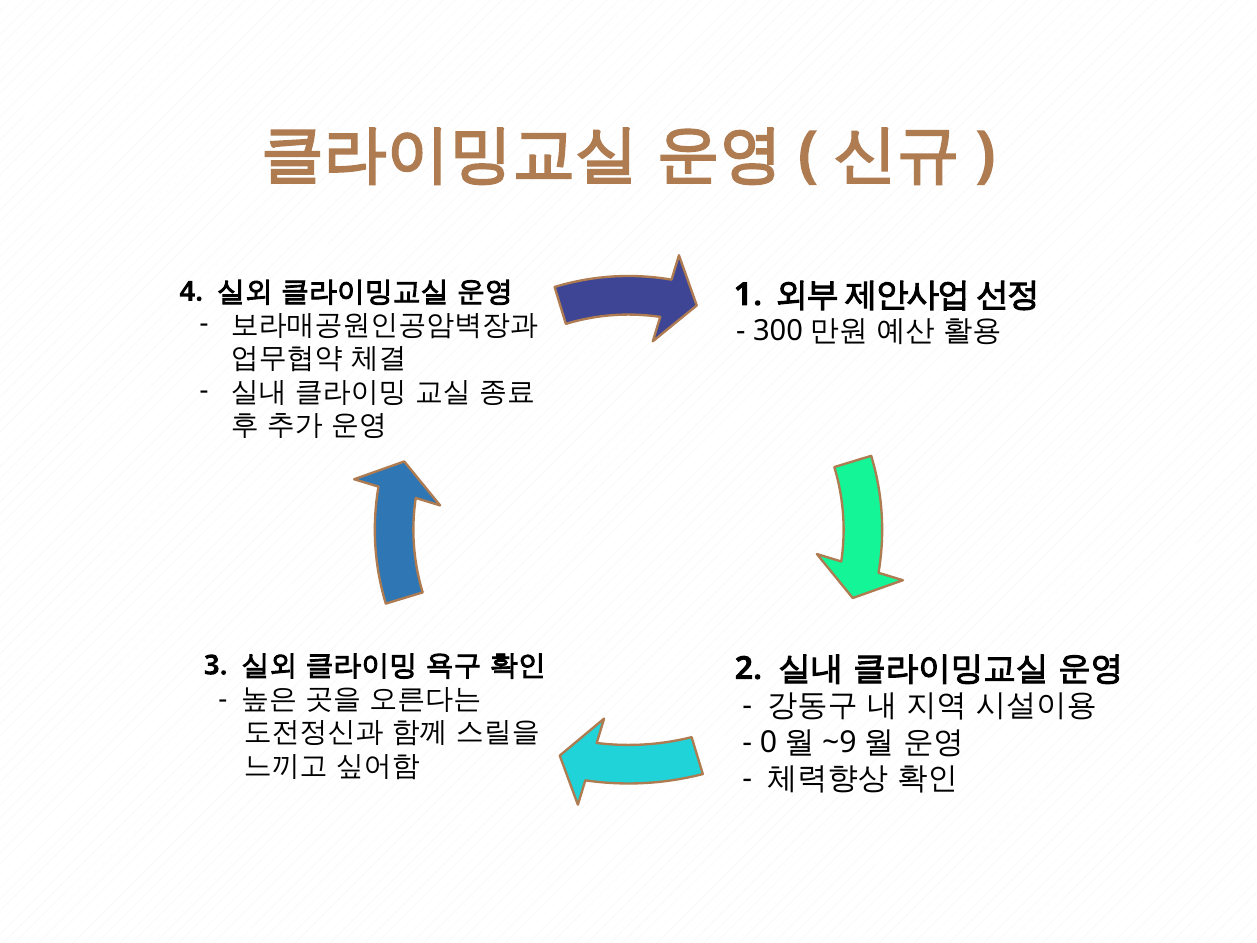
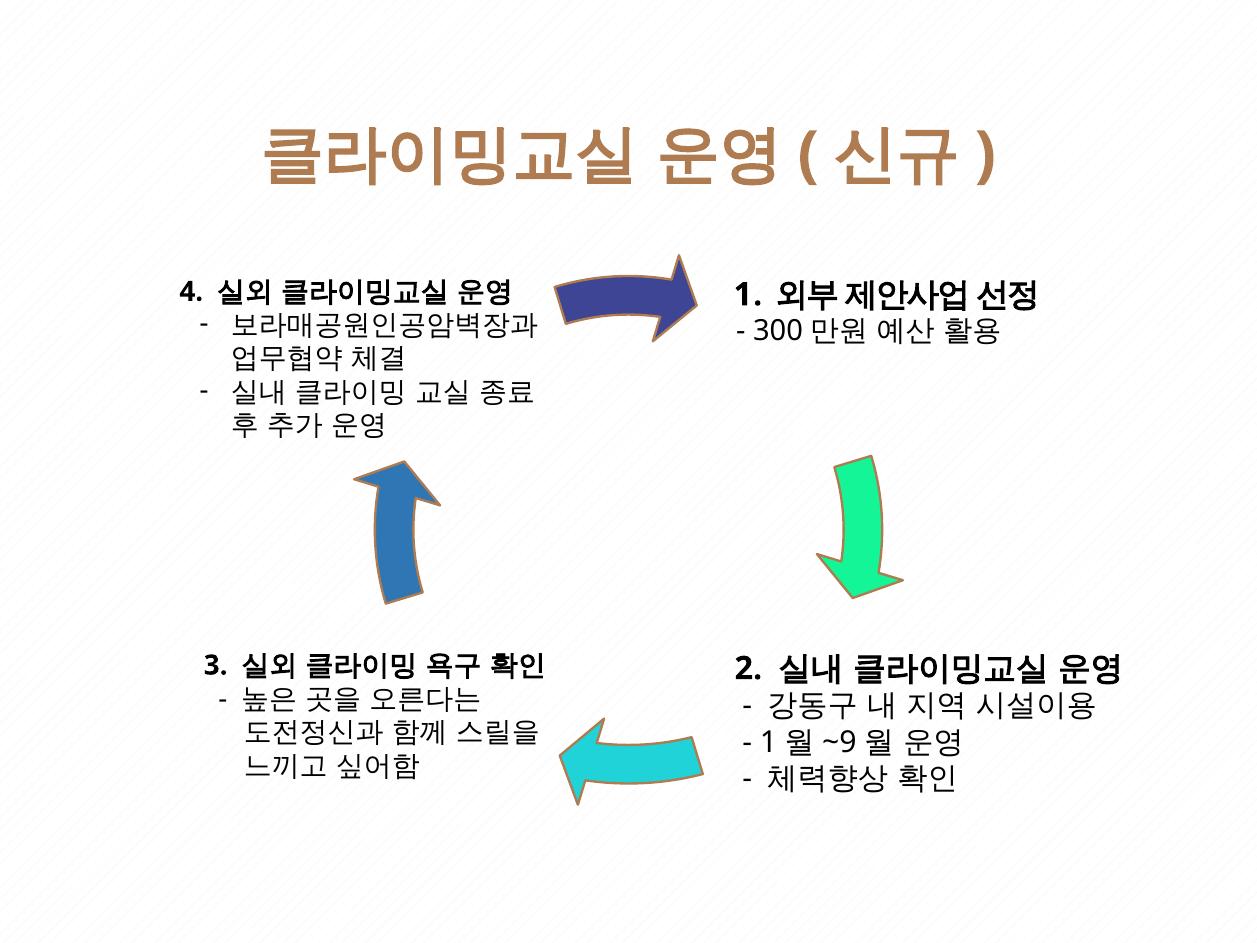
0: 0 -> 1 (768, 742)
